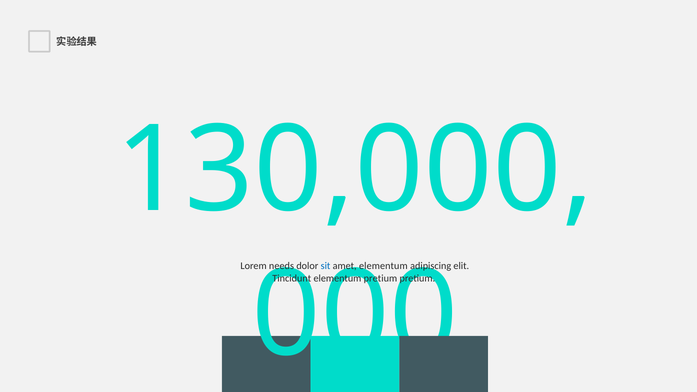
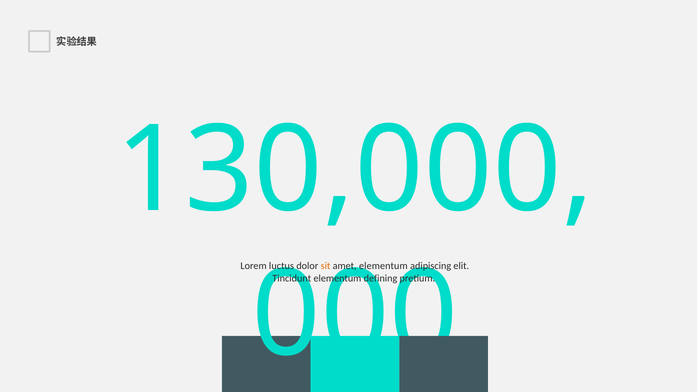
needs: needs -> luctus (281, 266)
sit colour: blue -> orange (326, 266)
elementum pretium: pretium -> defining (380, 278)
